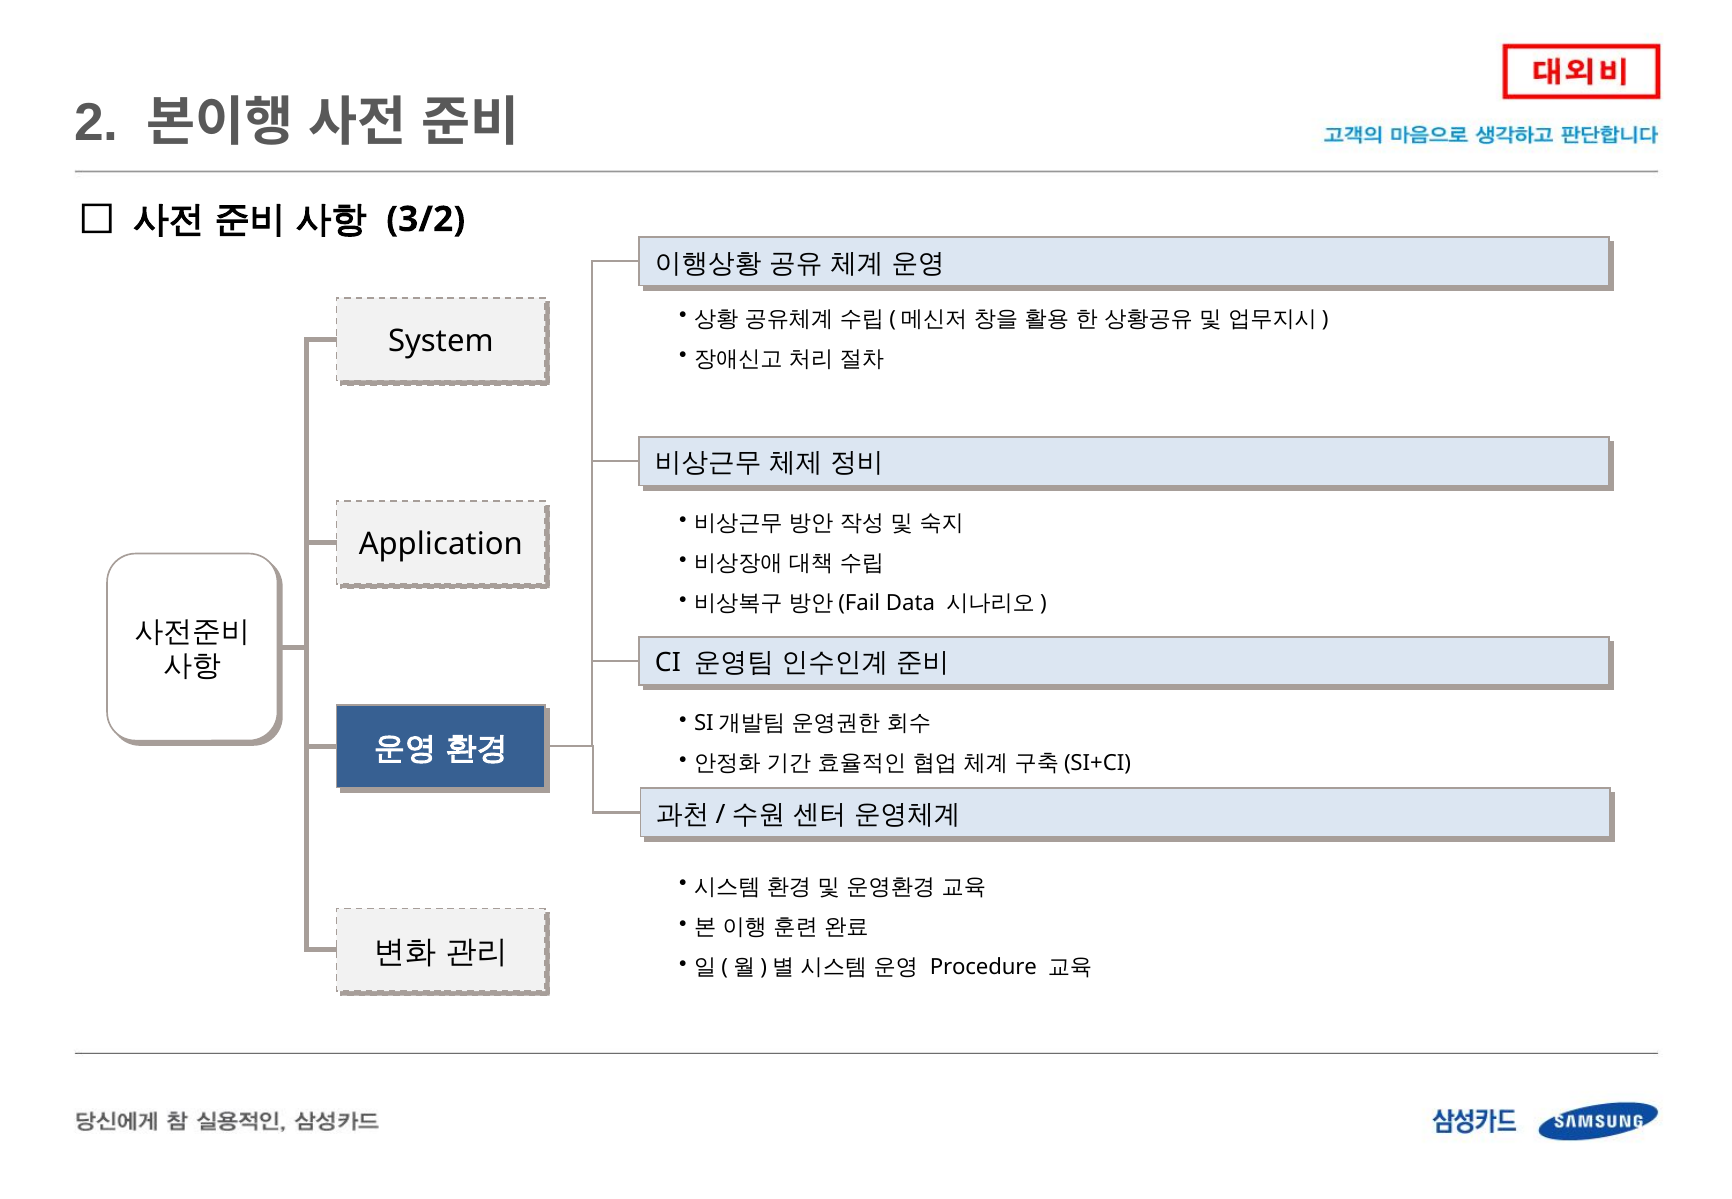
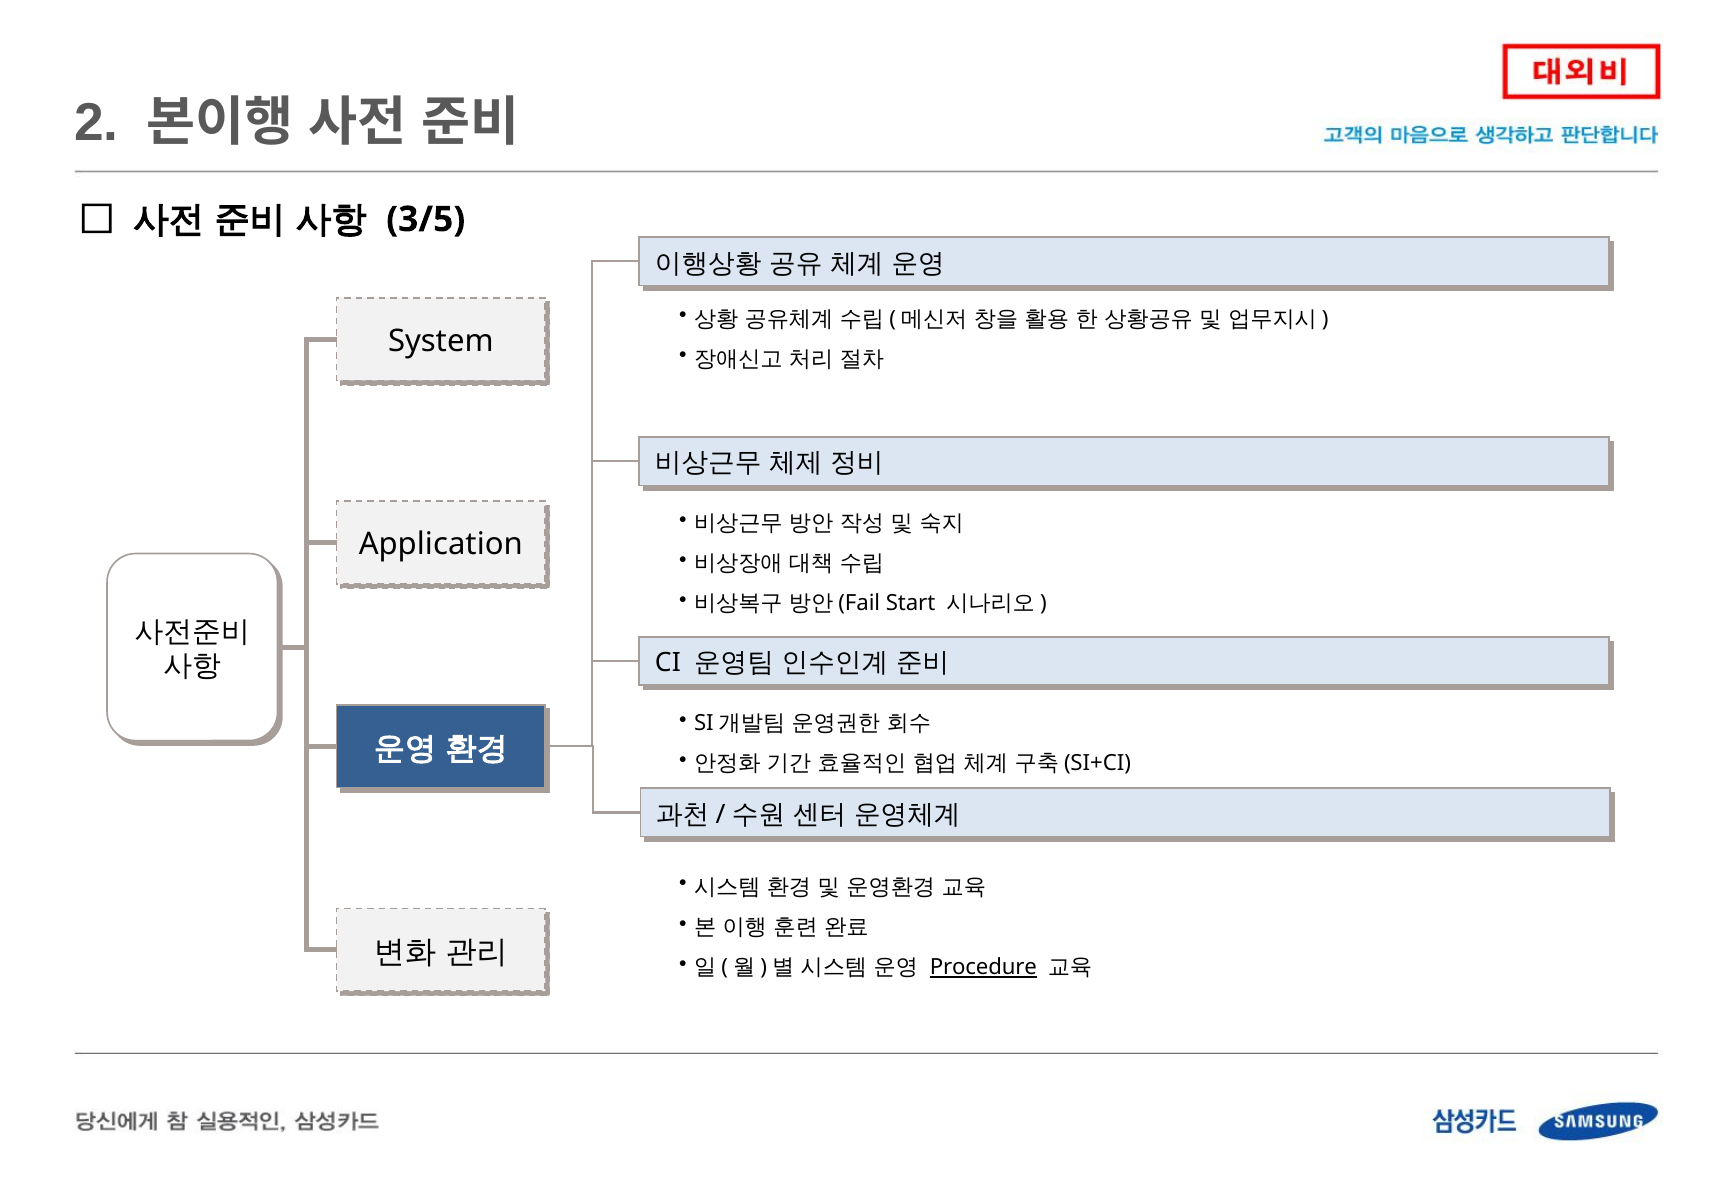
3/2: 3/2 -> 3/5 (426, 219)
Data: Data -> Start (911, 604)
Procedure underline: none -> present (983, 967)
